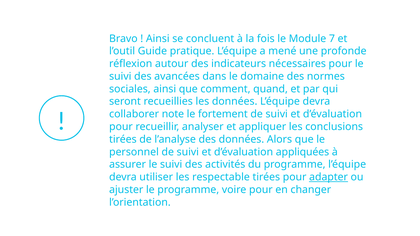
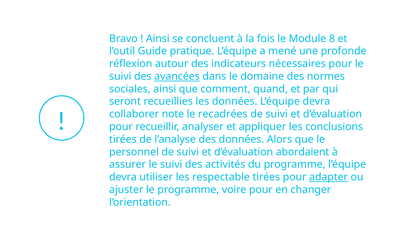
7: 7 -> 8 (332, 39)
avancées underline: none -> present (177, 76)
fortement: fortement -> recadrées (223, 114)
appliquées: appliquées -> abordaient (303, 152)
